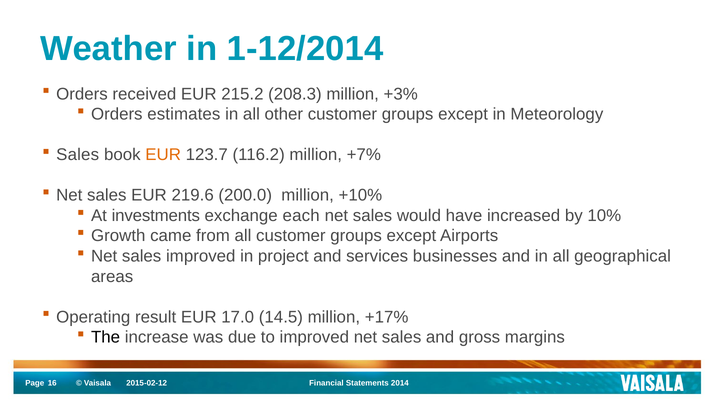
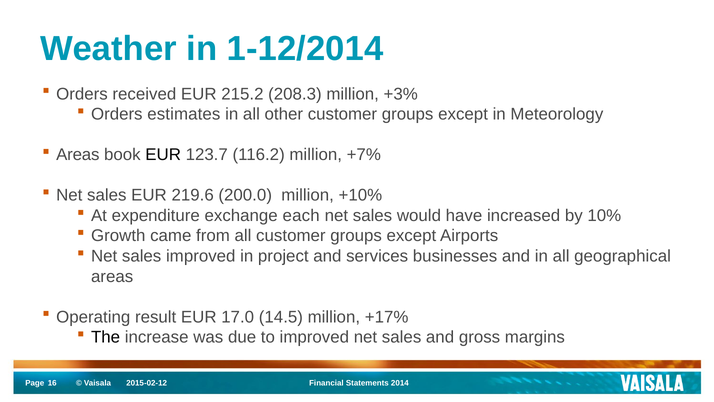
Sales: Sales -> Areas (78, 155)
EUR colour: orange -> black (163, 155)
investments: investments -> expenditure (156, 215)
